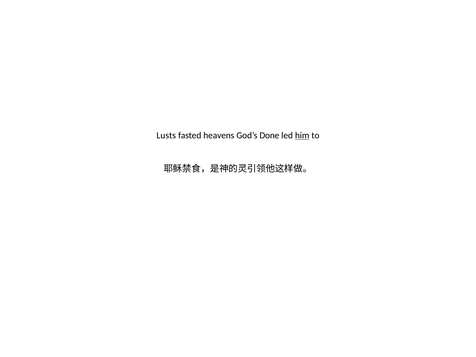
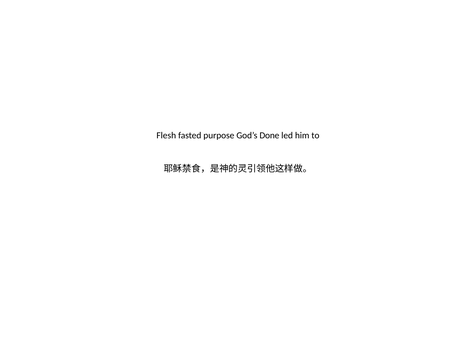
Lusts: Lusts -> Flesh (166, 135)
heavens: heavens -> purpose (219, 135)
him underline: present -> none (302, 135)
